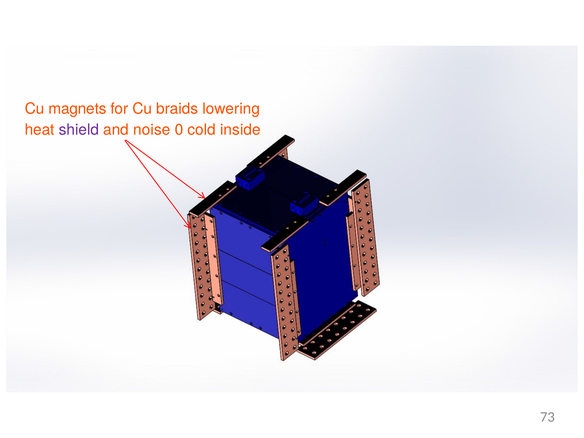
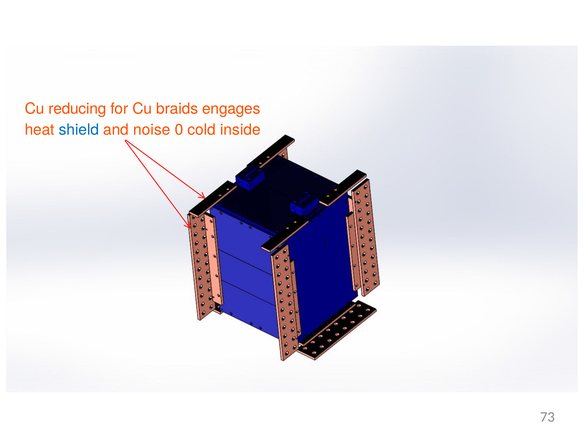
magnets: magnets -> reducing (77, 109)
lowering: lowering -> engages (231, 109)
shield colour: purple -> blue (79, 130)
